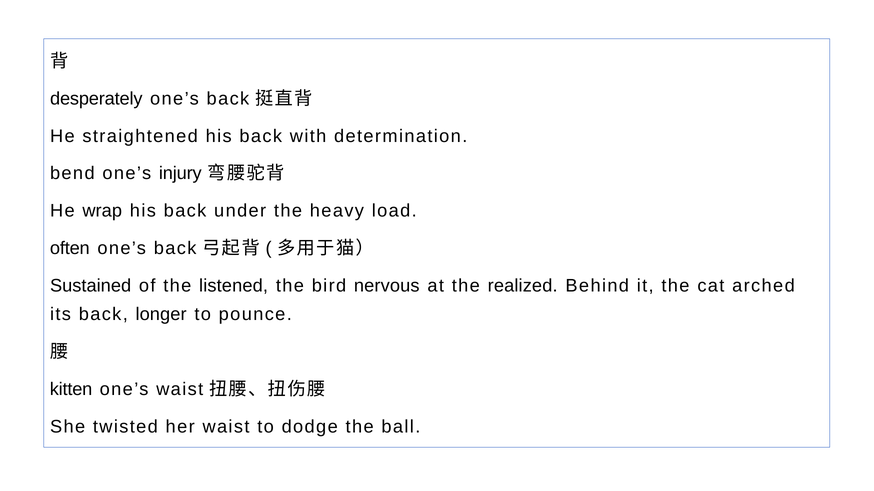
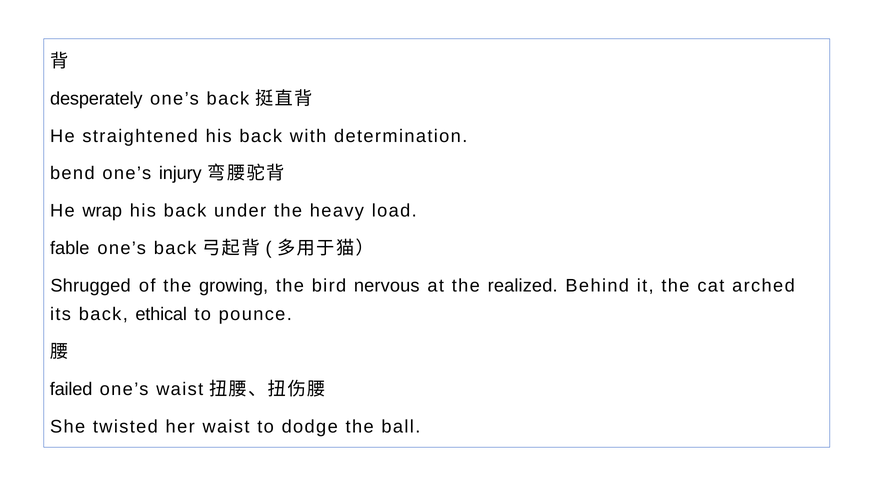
often: often -> fable (70, 249)
Sustained: Sustained -> Shrugged (91, 286)
listened: listened -> growing (234, 286)
longer: longer -> ethical (161, 315)
kitten: kitten -> failed (71, 390)
